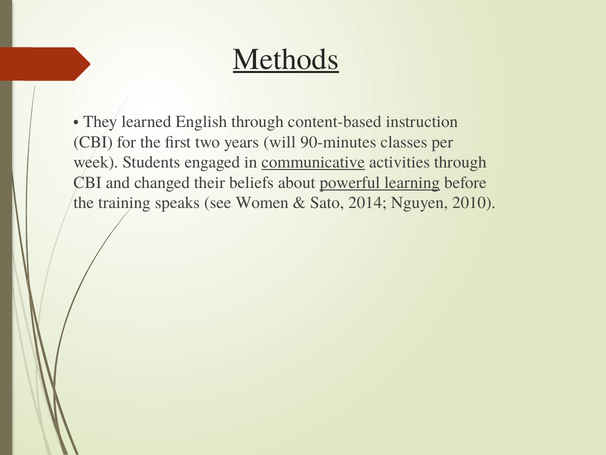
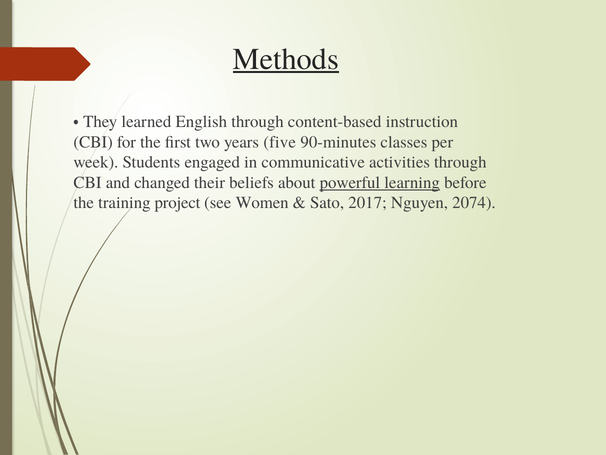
will: will -> five (280, 142)
communicative underline: present -> none (313, 162)
speaks: speaks -> project (177, 203)
2014: 2014 -> 2017 (368, 203)
2010: 2010 -> 2074 (474, 203)
